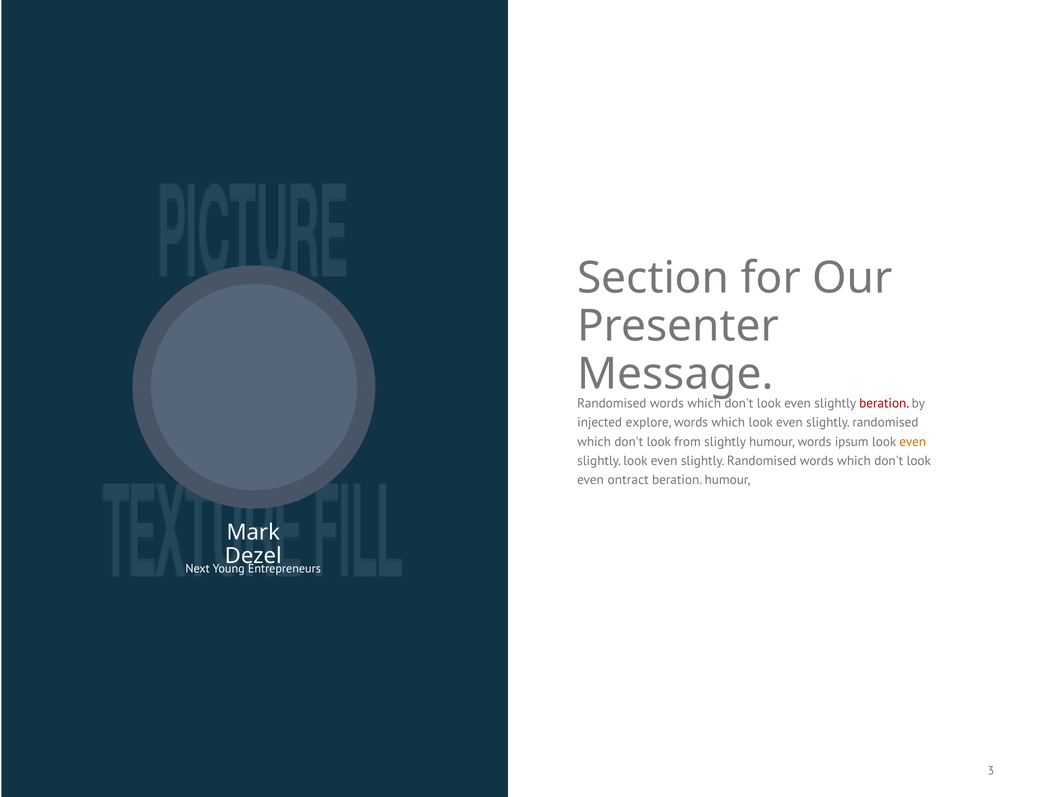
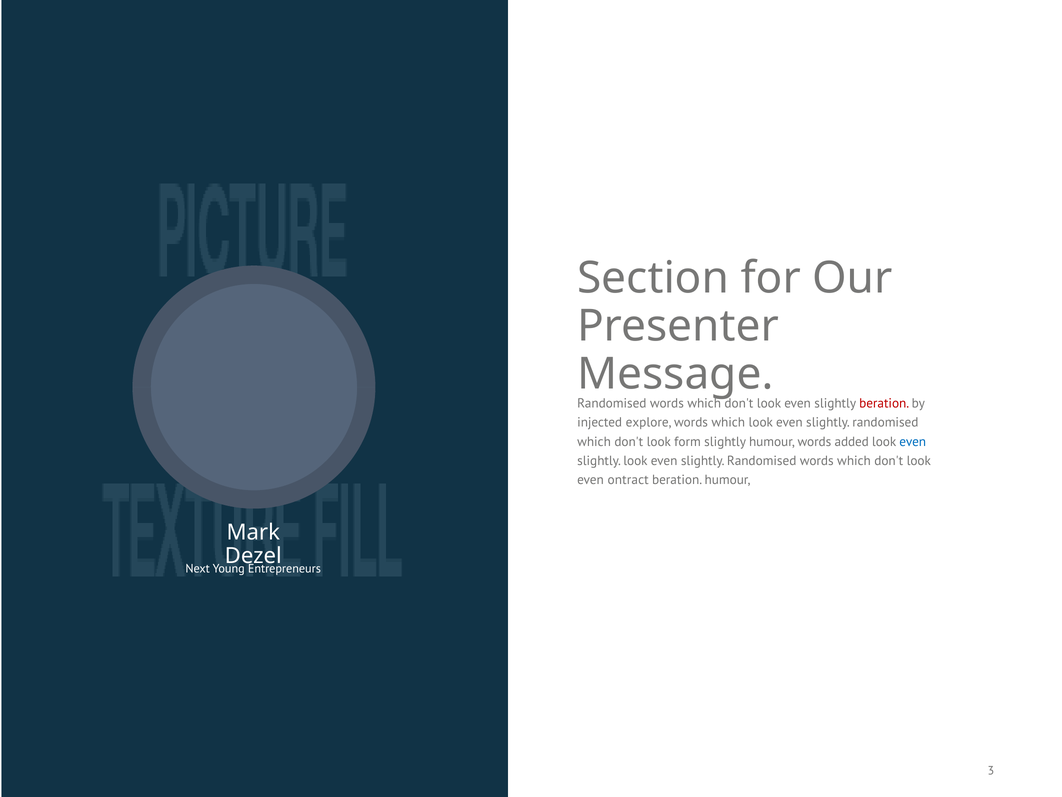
from: from -> form (687, 441)
ipsum: ipsum -> added (852, 441)
even colour: orange -> blue (913, 441)
